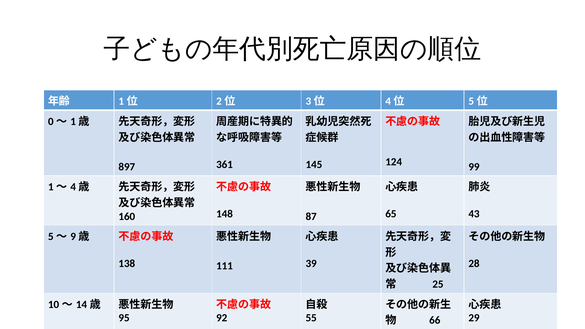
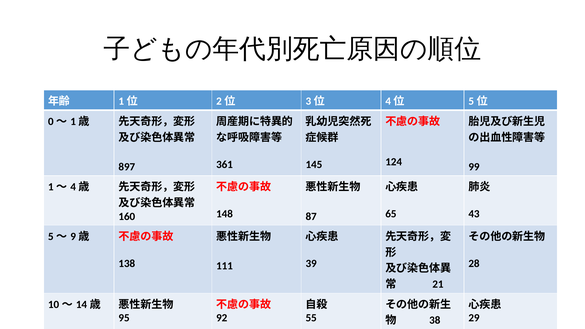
25: 25 -> 21 (438, 284)
66: 66 -> 38 (435, 320)
